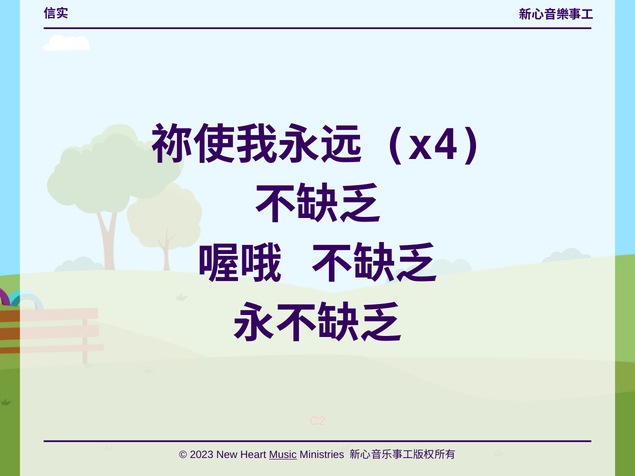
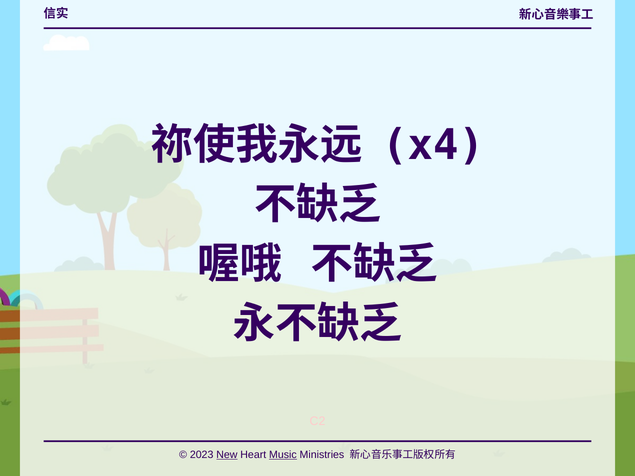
New underline: none -> present (227, 455)
